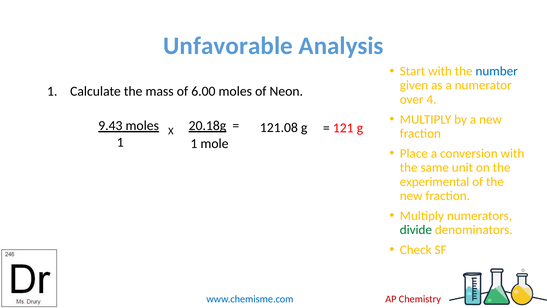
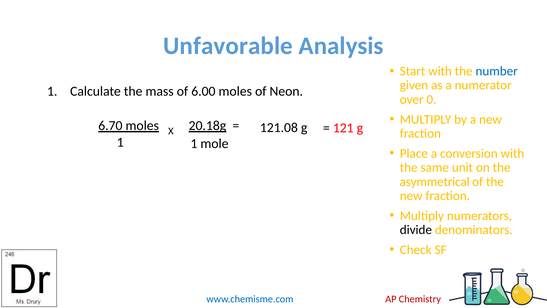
4: 4 -> 0 (431, 99)
9.43: 9.43 -> 6.70 (110, 126)
experimental: experimental -> asymmetrical (435, 182)
divide colour: green -> black (416, 230)
